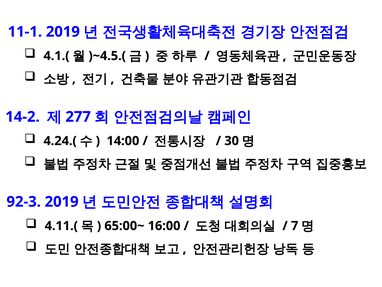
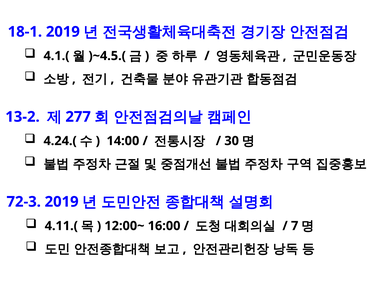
11-1: 11-1 -> 18-1 (25, 32)
14-2: 14-2 -> 13-2 (23, 117)
92-3: 92-3 -> 72-3 (24, 201)
65:00~: 65:00~ -> 12:00~ (124, 225)
